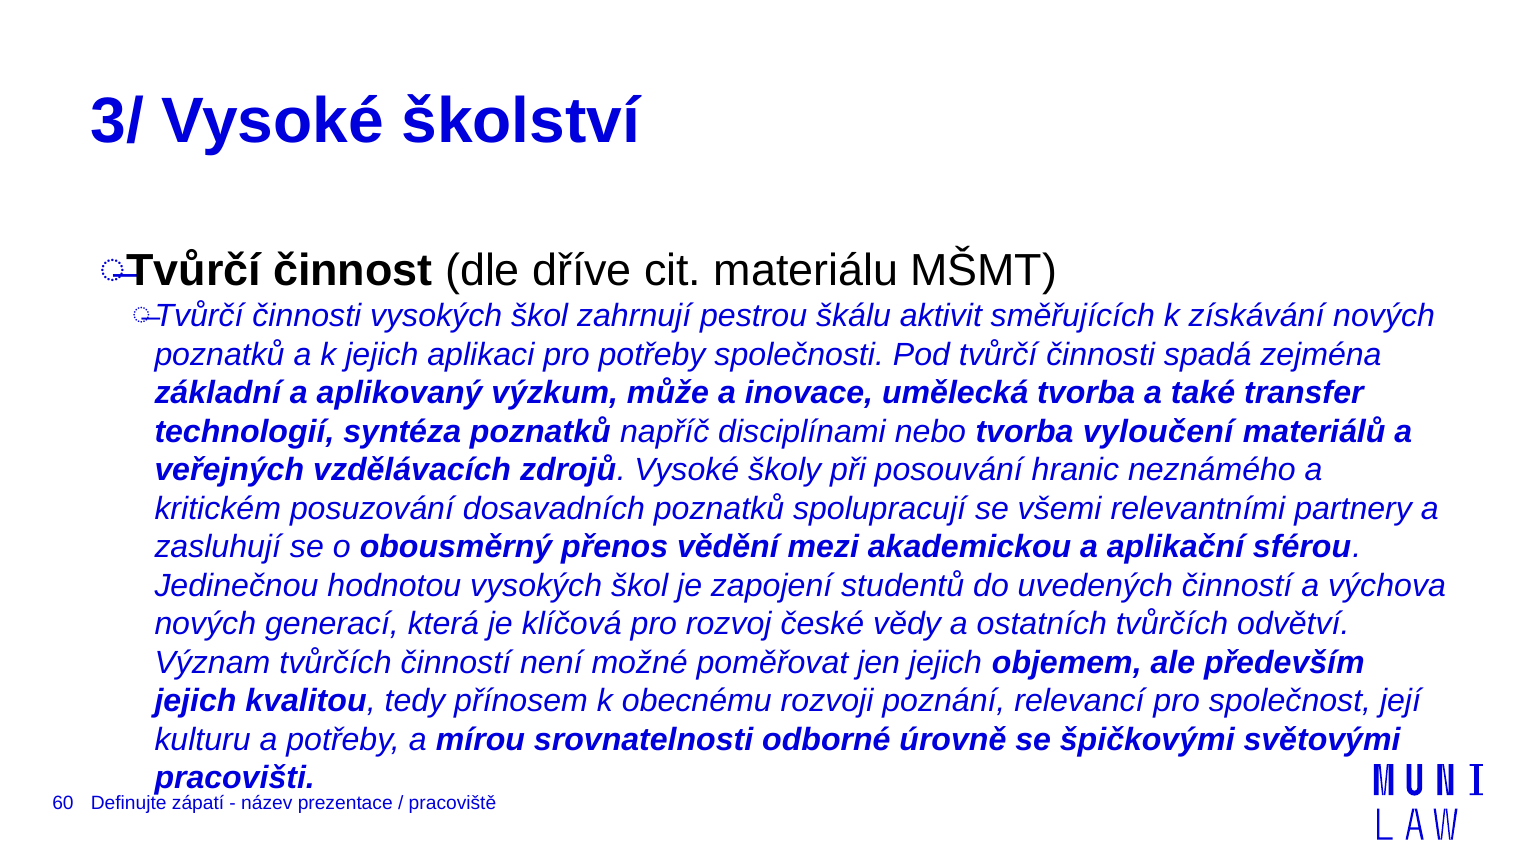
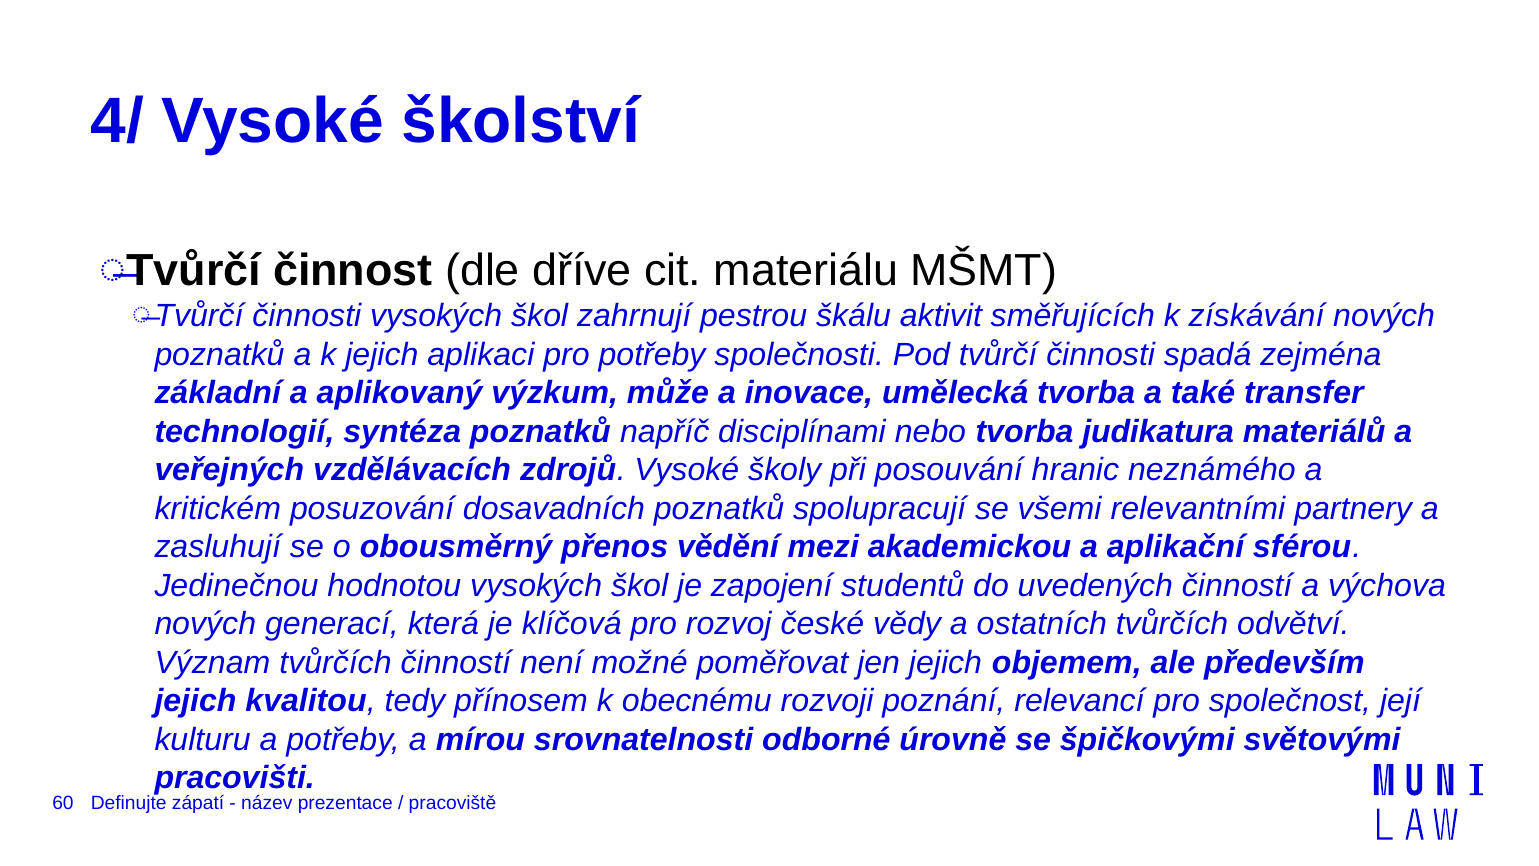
3/: 3/ -> 4/ (118, 121)
vyloučení: vyloučení -> judikatura (1158, 431)
